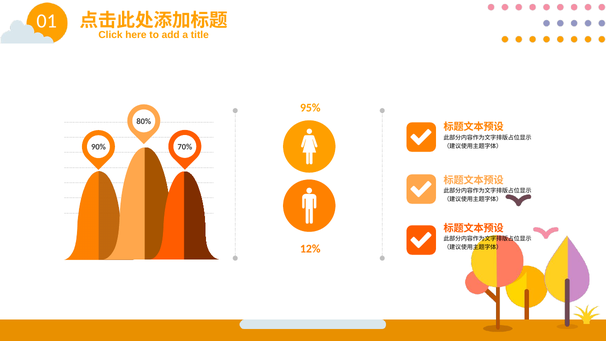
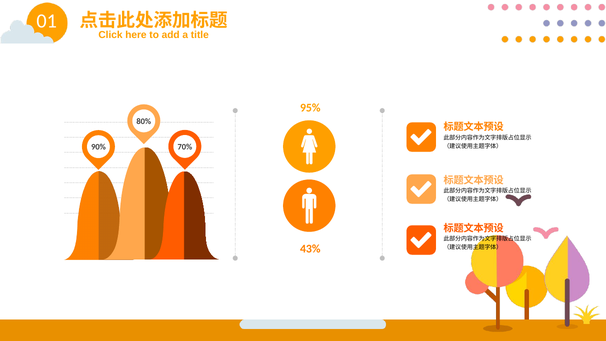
12%: 12% -> 43% (310, 249)
